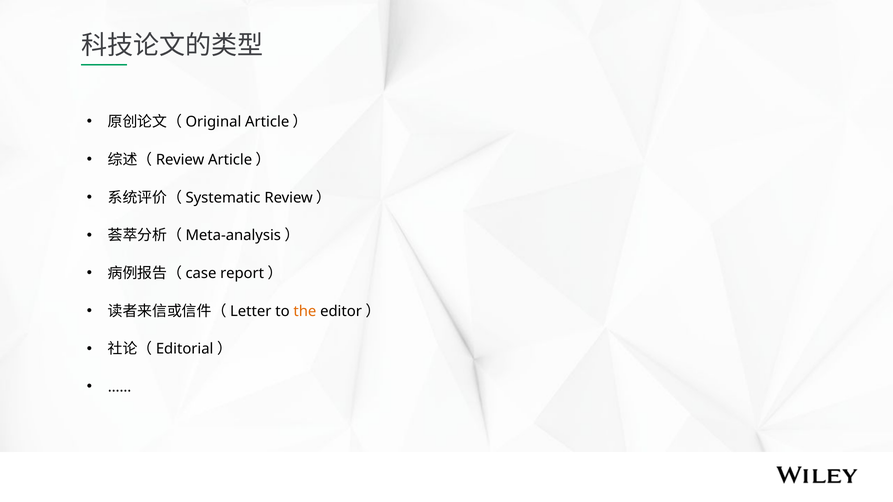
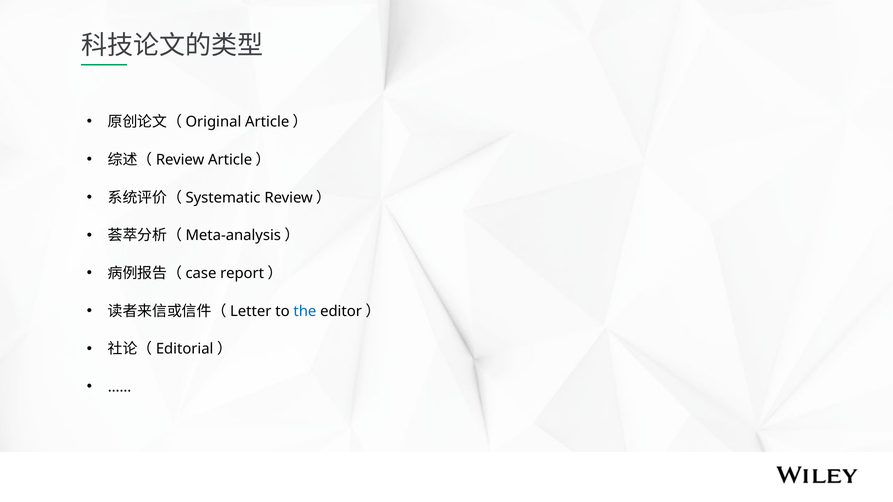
the colour: orange -> blue (305, 311)
